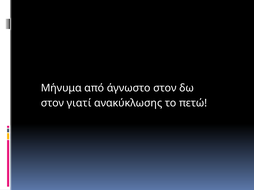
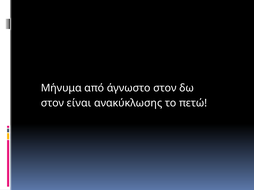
γιατί: γιατί -> είναι (79, 103)
